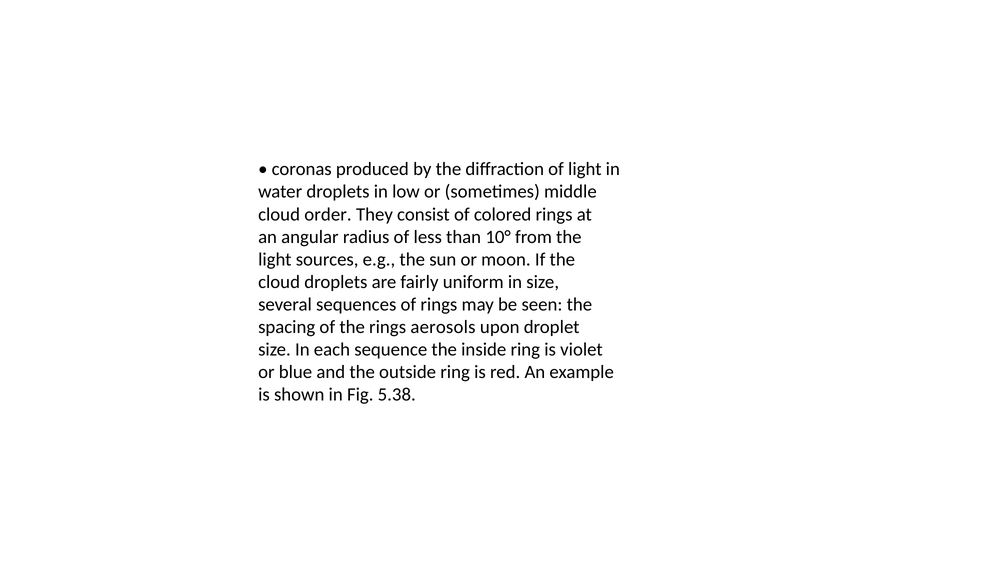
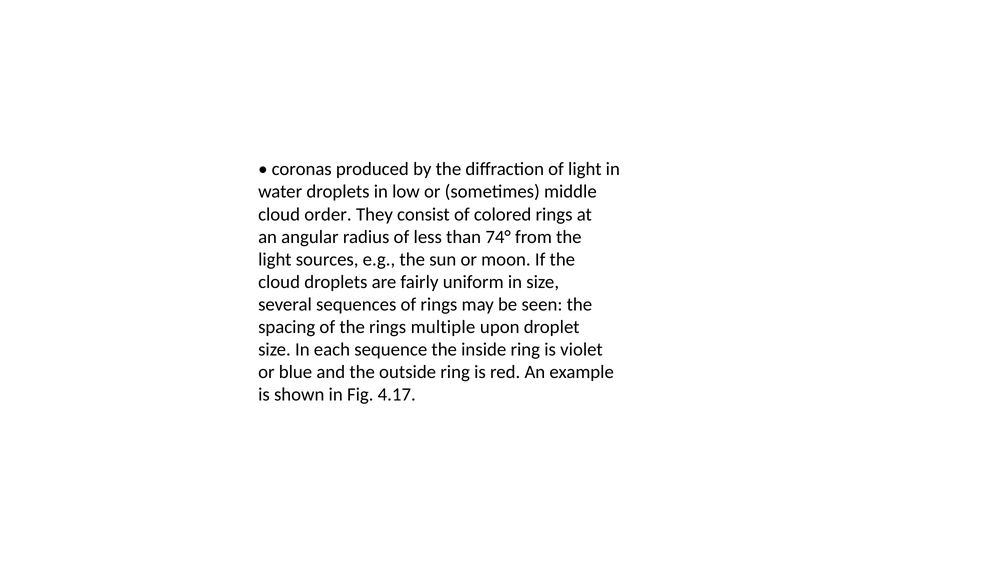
10°: 10° -> 74° (498, 237)
aerosols: aerosols -> multiple (443, 327)
5.38: 5.38 -> 4.17 (397, 395)
